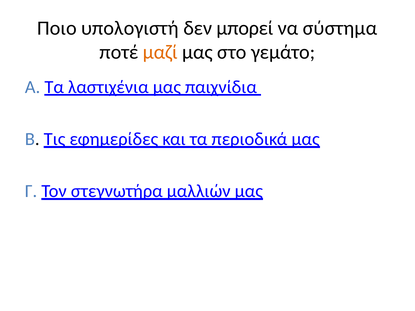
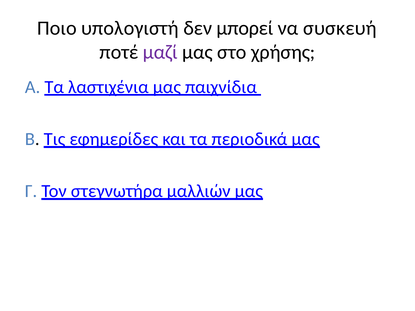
σύστημα: σύστημα -> συσκευή (340, 28)
μαζί colour: orange -> purple (160, 52)
γεμάτο: γεμάτο -> χρήσης (283, 52)
